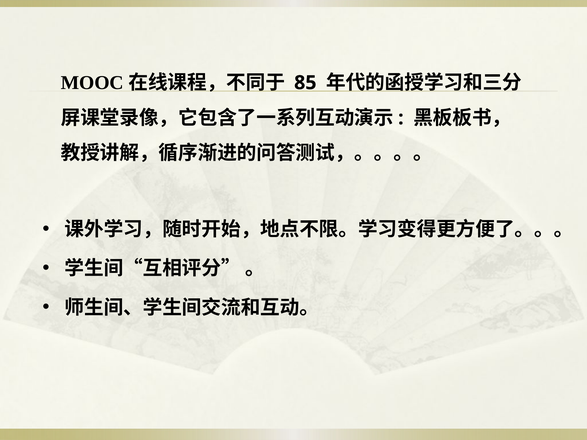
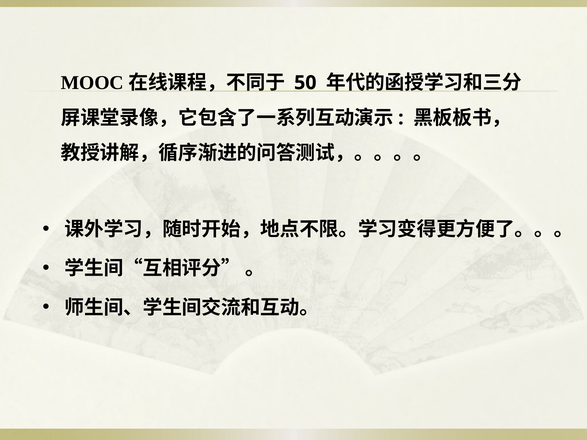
85: 85 -> 50 (305, 83)
